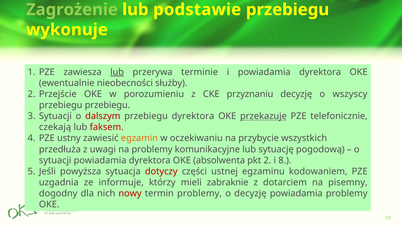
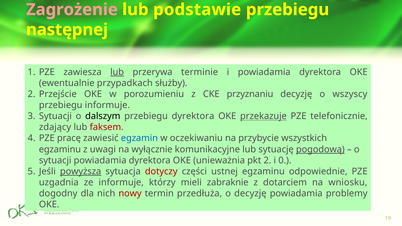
Zagrożenie colour: light green -> pink (72, 10)
wykonuje: wykonuje -> następnej (67, 30)
nieobecności: nieobecności -> przypadkach (125, 83)
przebiegu przebiegu: przebiegu -> informuje (107, 105)
dalszym colour: red -> black (103, 116)
czekają: czekają -> zdający (55, 127)
ustny: ustny -> pracę (69, 138)
egzamin colour: orange -> blue (139, 138)
przedłuża: przedłuża -> egzaminu (60, 149)
na problemy: problemy -> wyłącznie (152, 149)
pogodową underline: none -> present (320, 149)
absolwenta: absolwenta -> unieważnia (219, 160)
8: 8 -> 0 (285, 160)
powyższa underline: none -> present (81, 171)
kodowaniem: kodowaniem -> odpowiednie (318, 171)
pisemny: pisemny -> wniosku (348, 183)
termin problemy: problemy -> przedłuża (200, 194)
